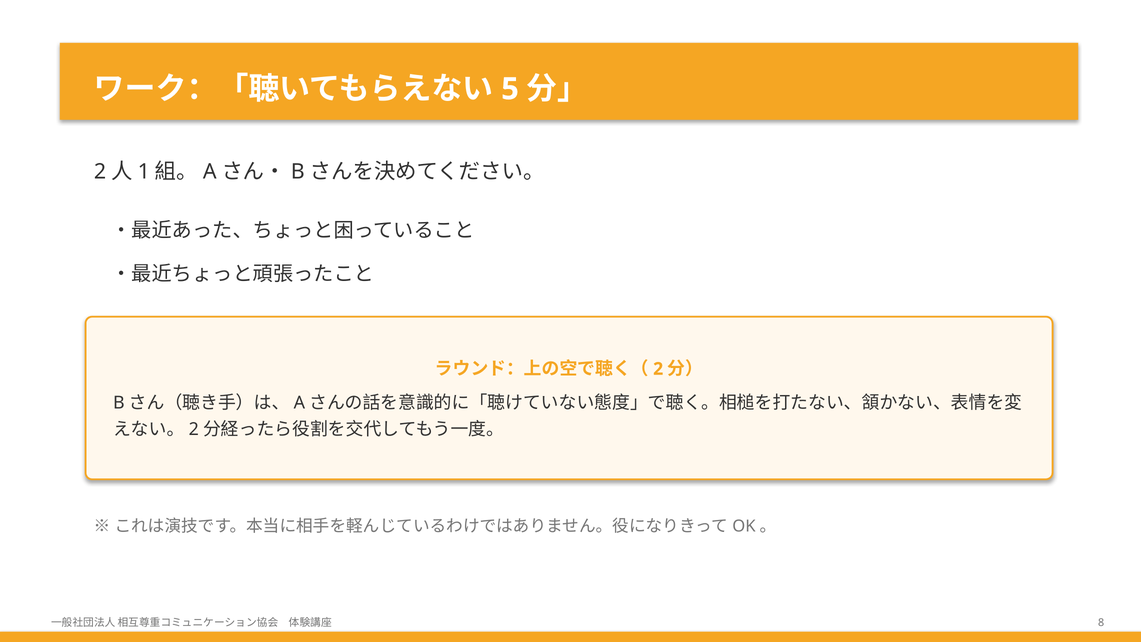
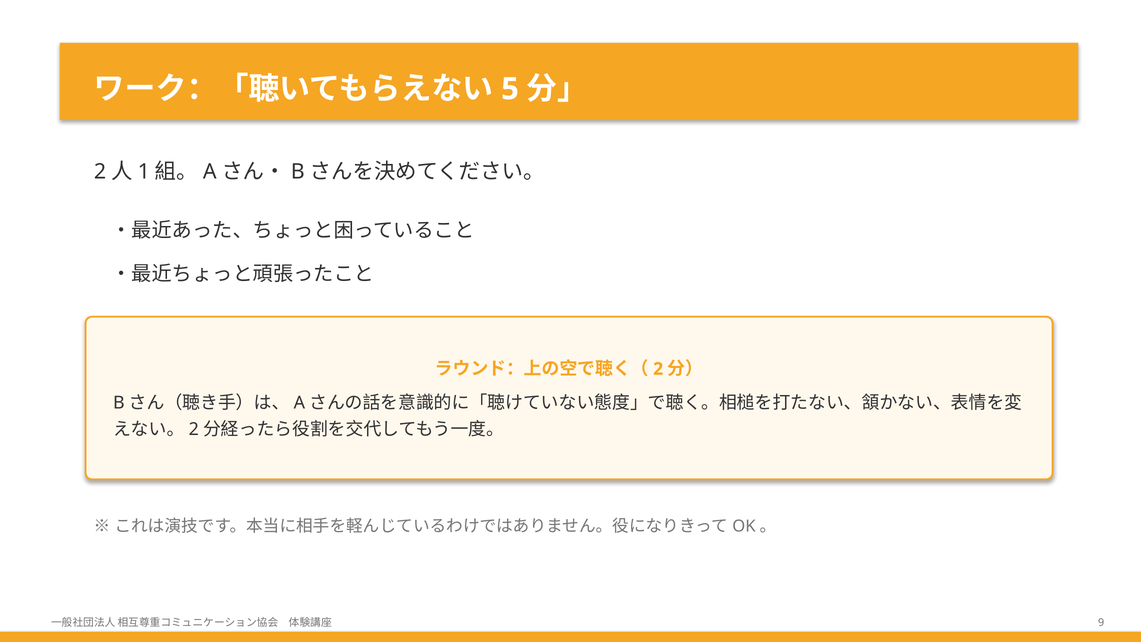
8: 8 -> 9 (1101, 623)
